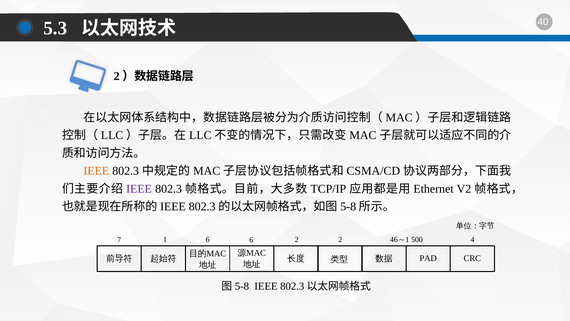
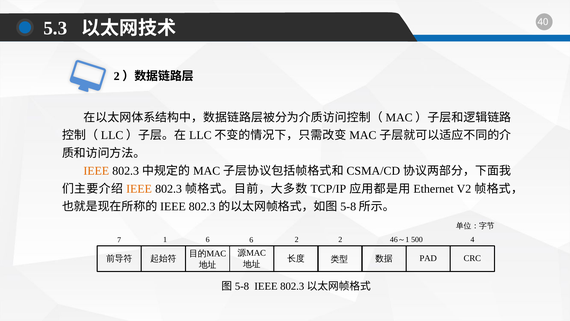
IEEE colour: purple -> orange (139, 189)
